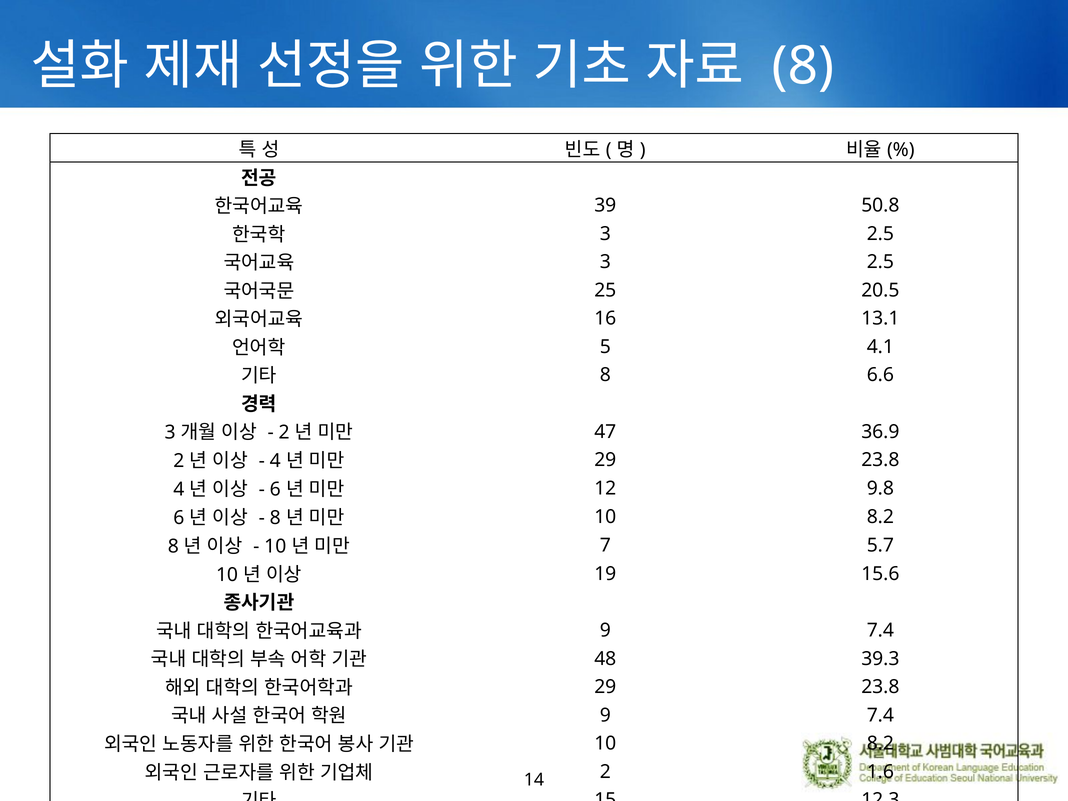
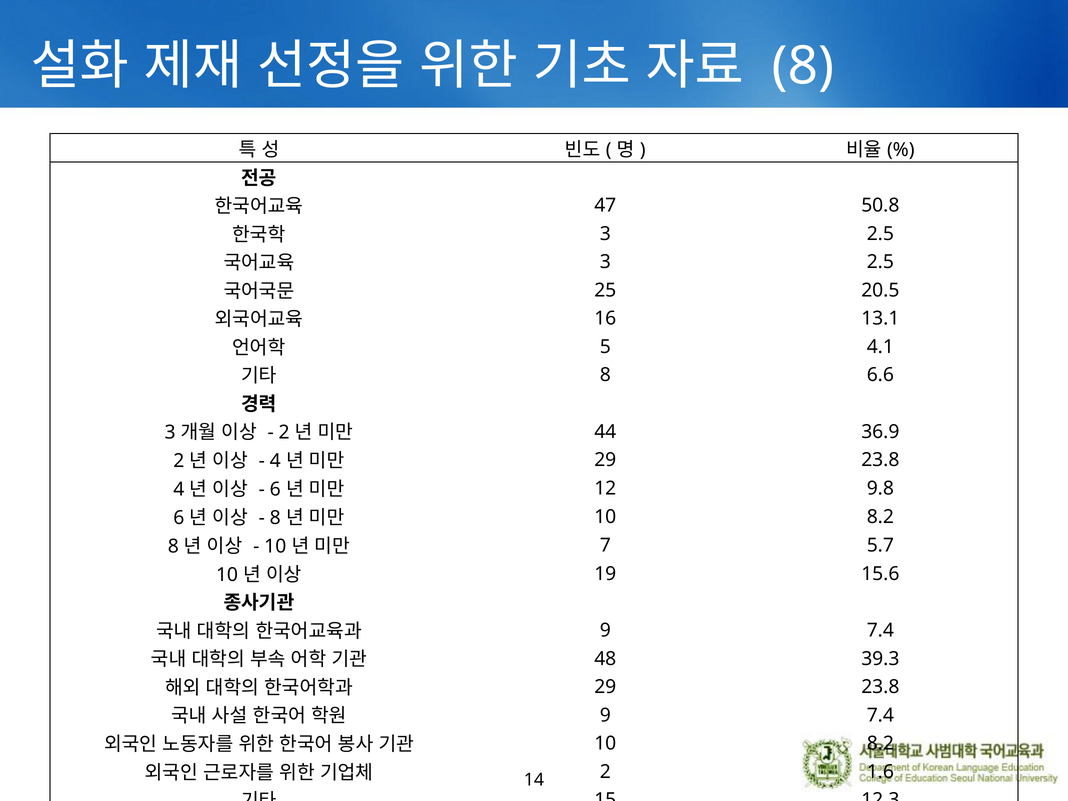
39: 39 -> 47 (605, 206)
47: 47 -> 44 (605, 432)
